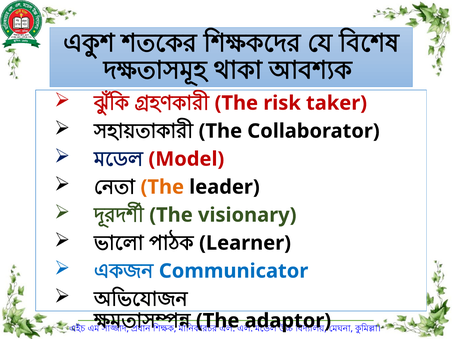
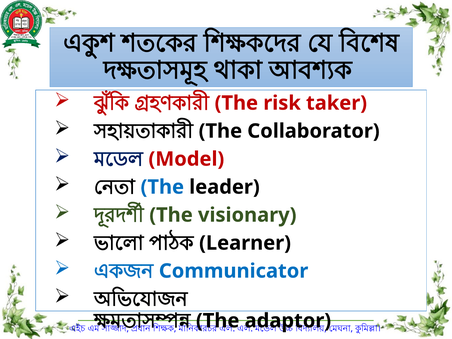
The colour: orange -> blue (162, 187)
